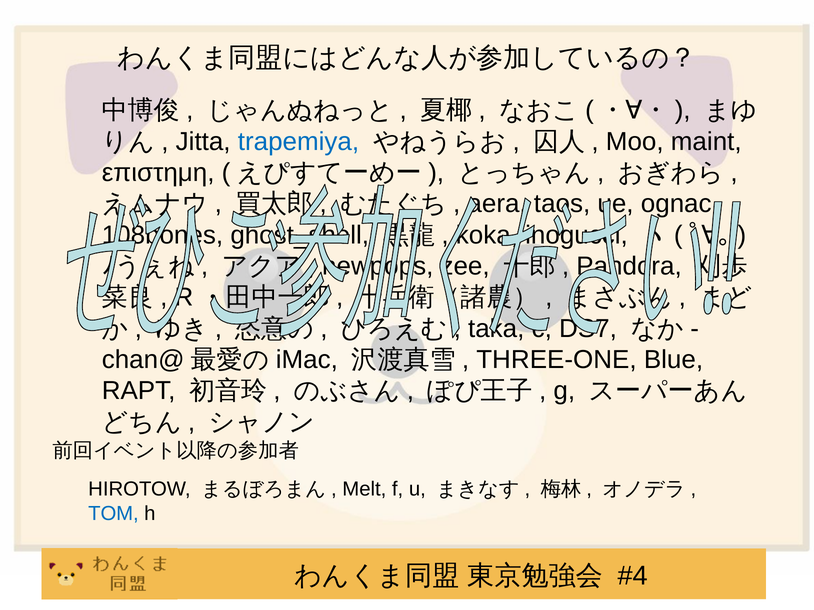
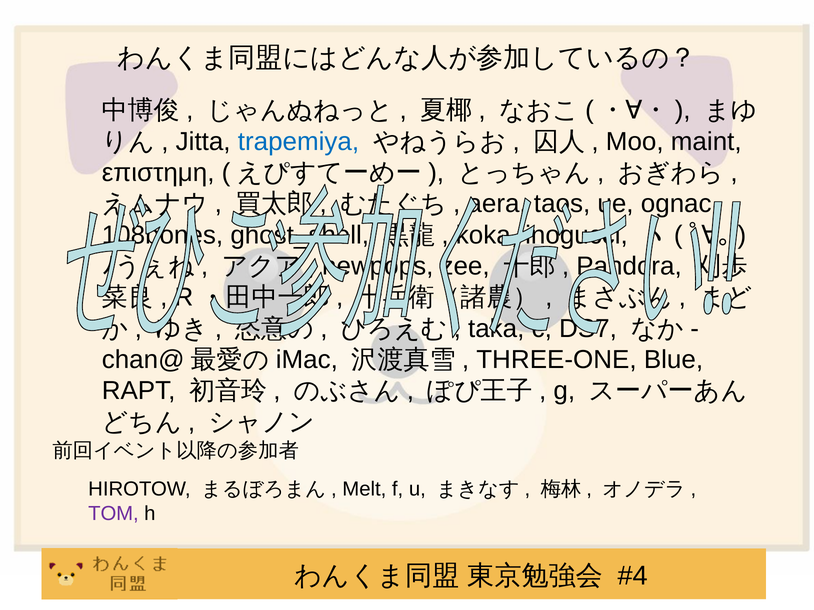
TOM colour: blue -> purple (113, 514)
